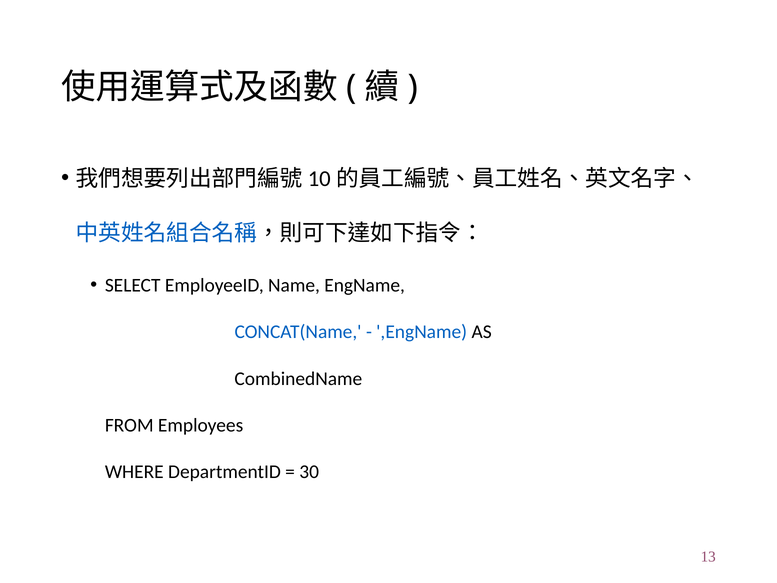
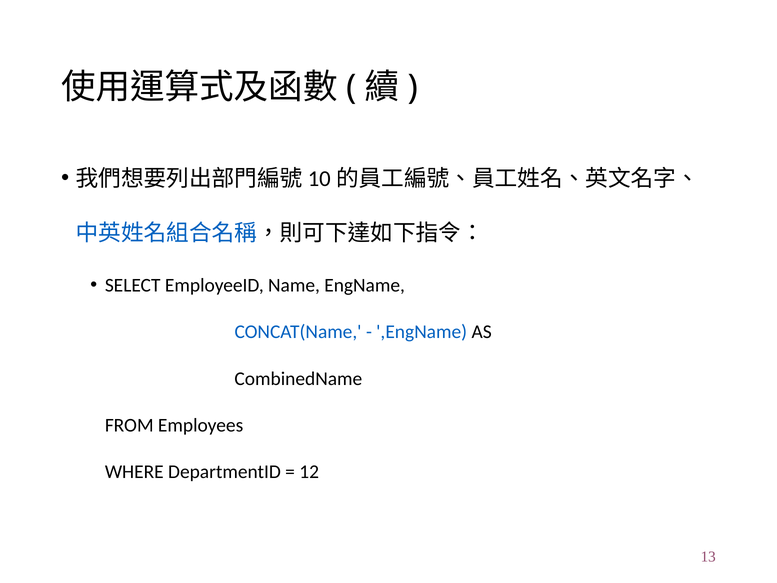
30: 30 -> 12 (309, 472)
